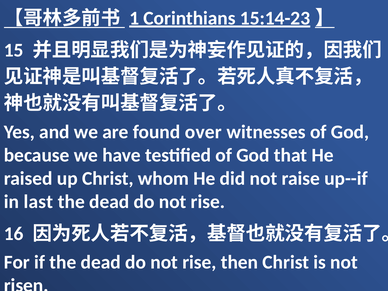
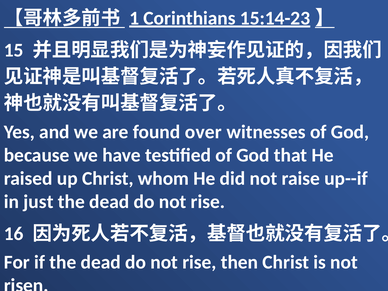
last: last -> just (38, 202)
